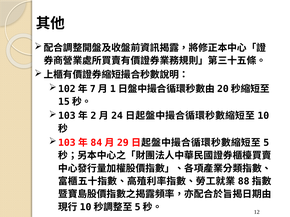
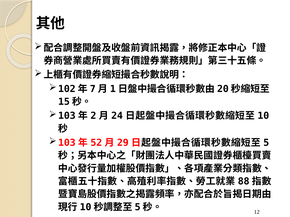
84: 84 -> 52 (96, 143)
